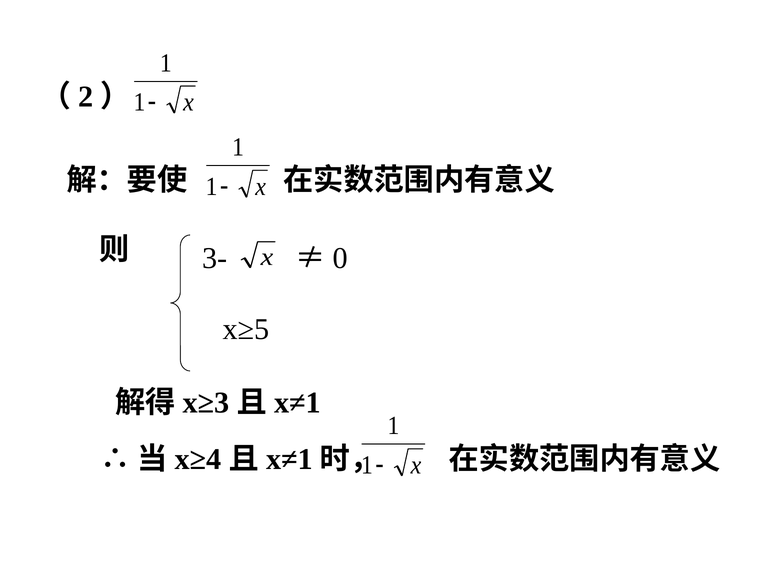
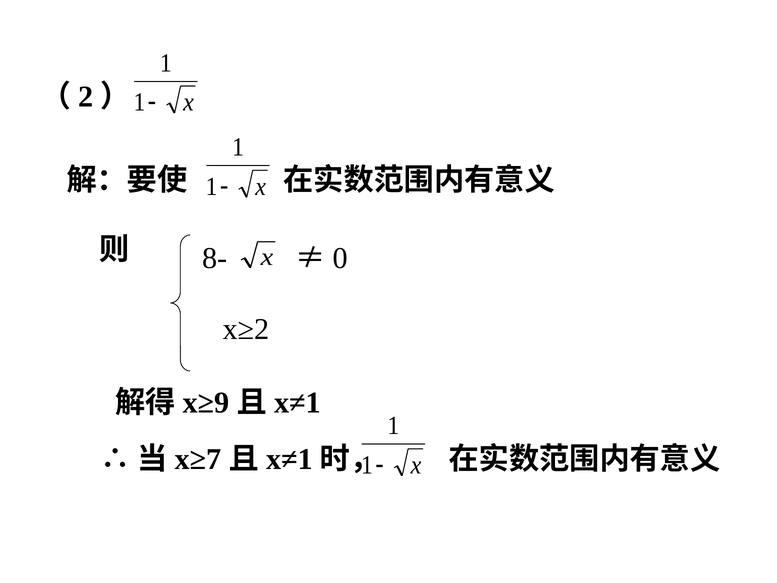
3-: 3- -> 8- (215, 258)
x≥5: x≥5 -> x≥2 (246, 329)
x≥3: x≥3 -> x≥9 (206, 403)
x≥4: x≥4 -> x≥7 (198, 459)
